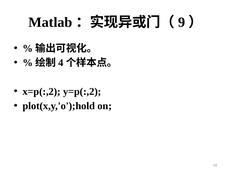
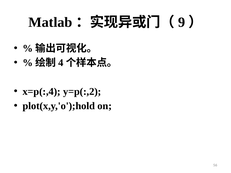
x=p(:,2: x=p(:,2 -> x=p(:,4 (42, 92)
